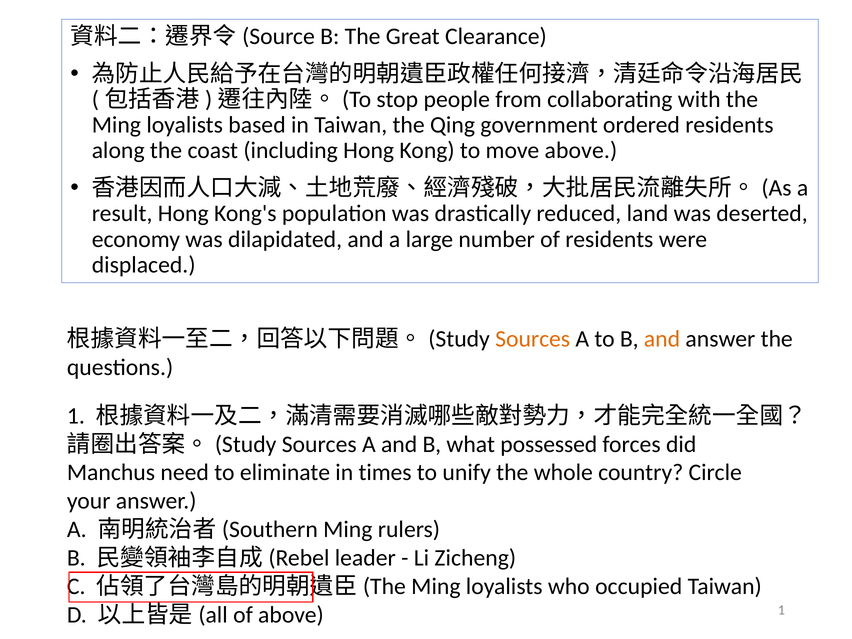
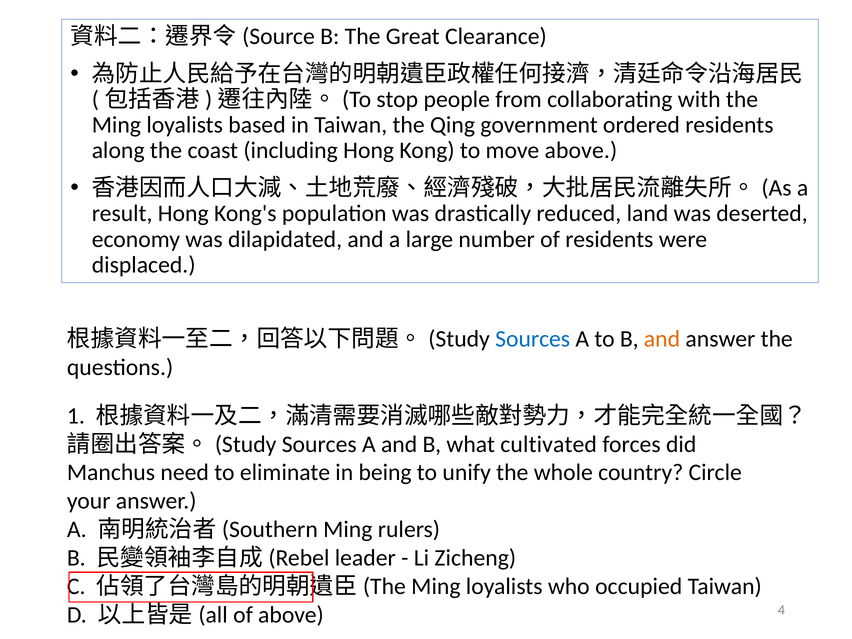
Sources colour: orange -> blue (533, 339)
possessed: possessed -> cultivated (549, 444)
times: times -> being (385, 473)
above 1: 1 -> 4 (781, 610)
